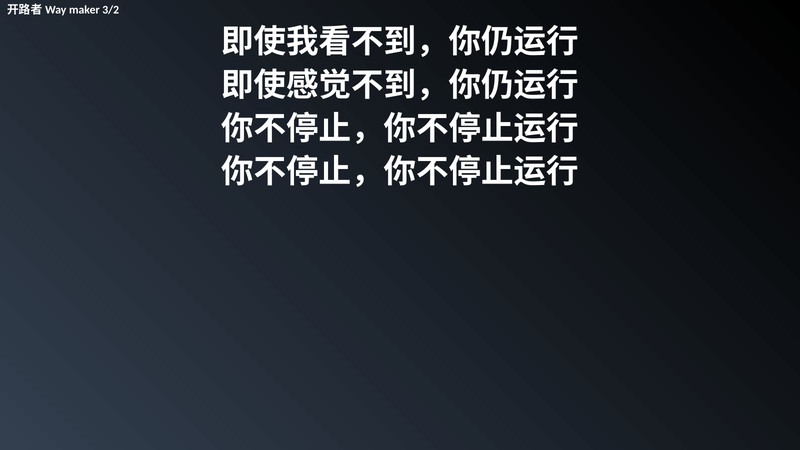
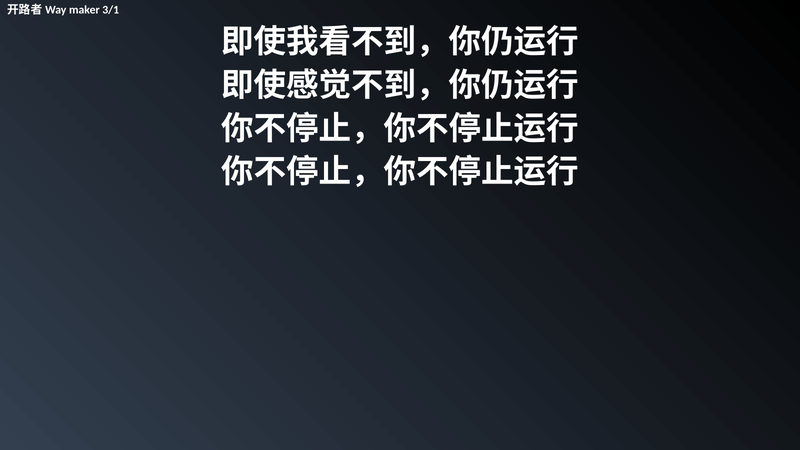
3/2: 3/2 -> 3/1 (111, 10)
